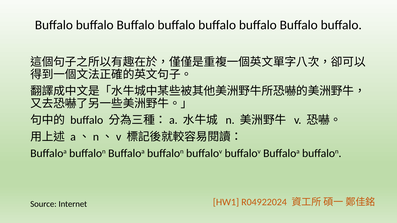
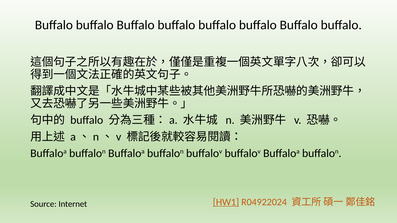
HW1 underline: none -> present (226, 202)
